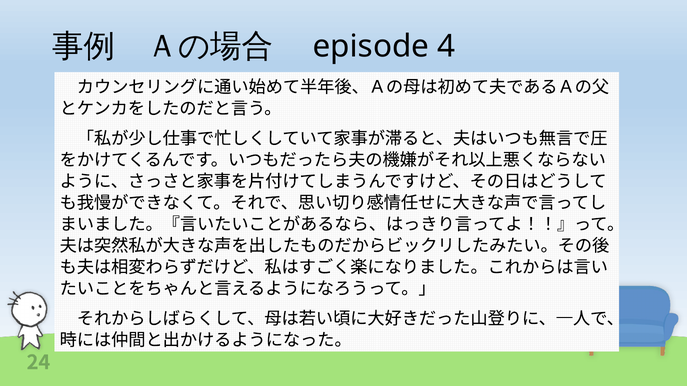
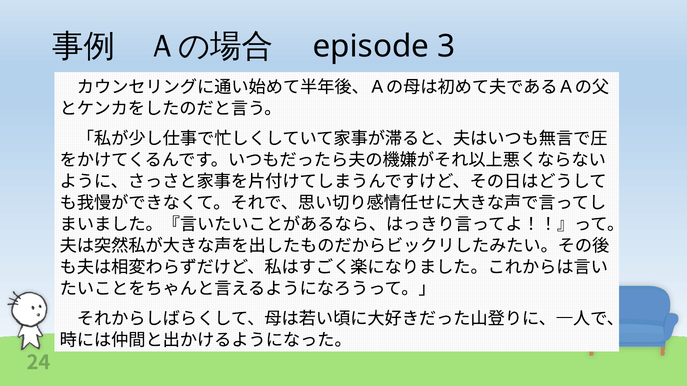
4: 4 -> 3 (446, 46)
